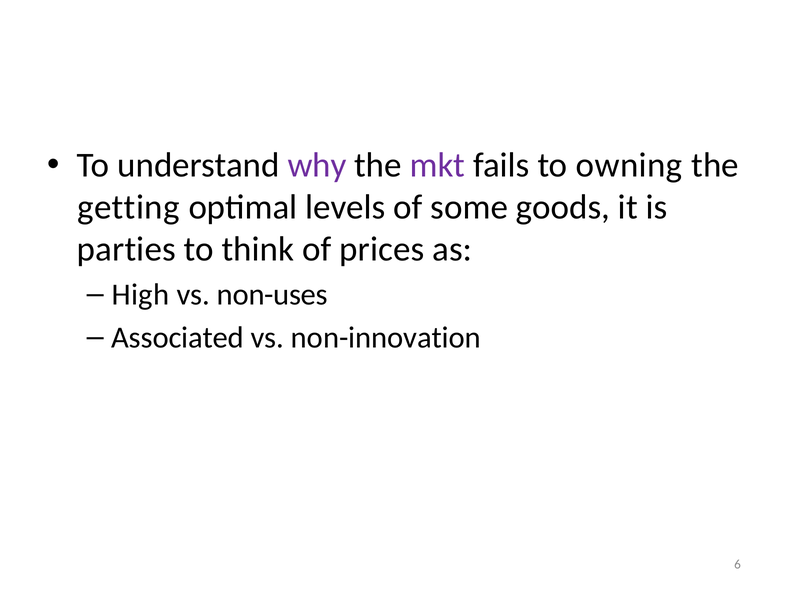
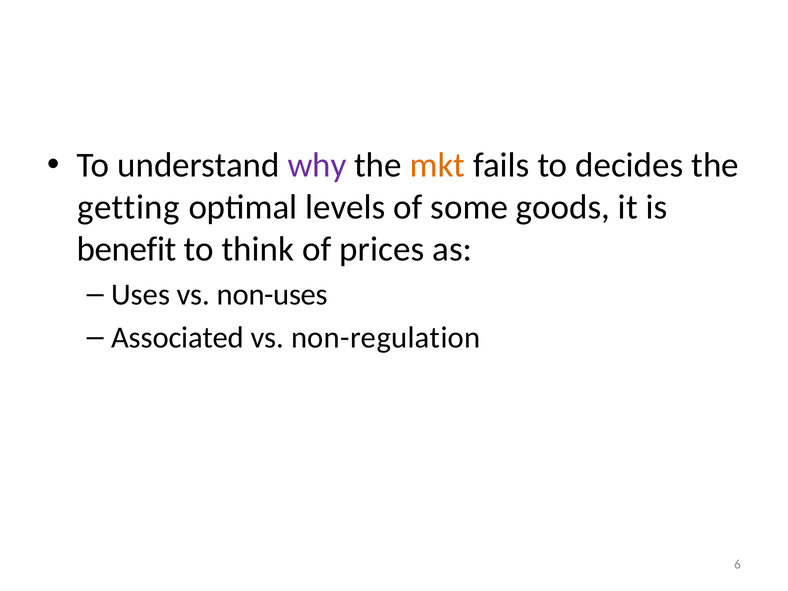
mkt colour: purple -> orange (437, 165)
owning: owning -> decides (629, 165)
parties: parties -> benefit (127, 249)
High: High -> Uses (141, 295)
non-innovation: non-innovation -> non-regulation (386, 338)
